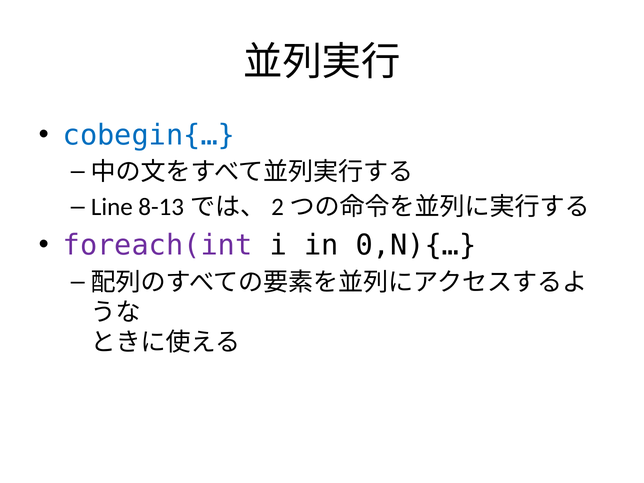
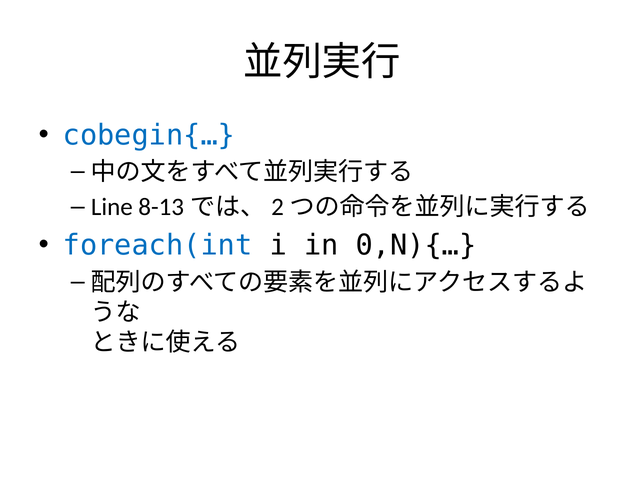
foreach(int colour: purple -> blue (158, 245)
